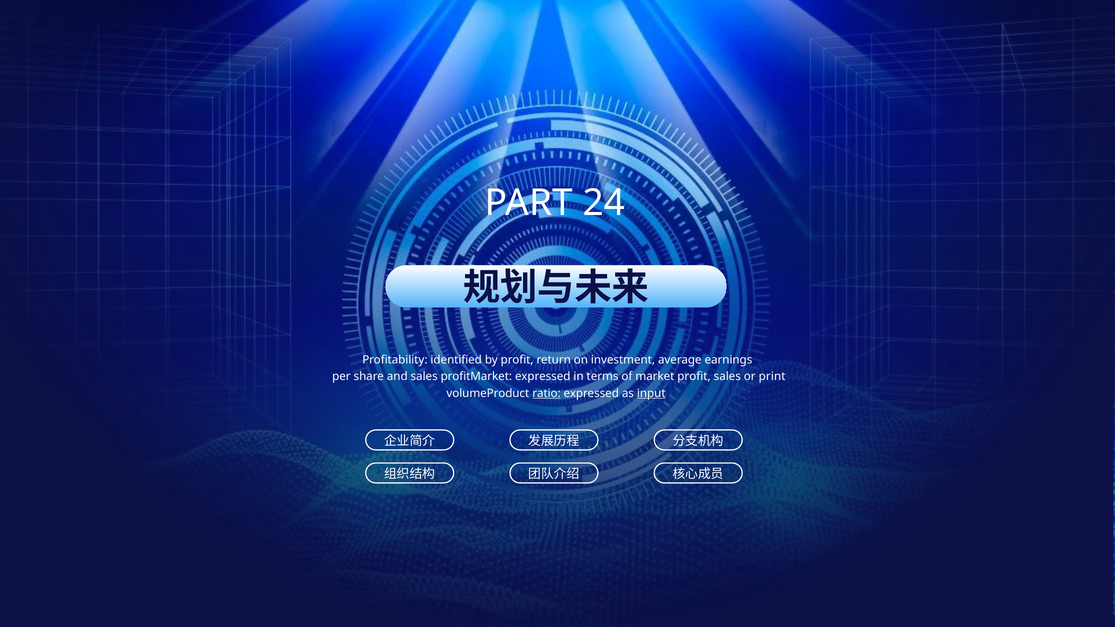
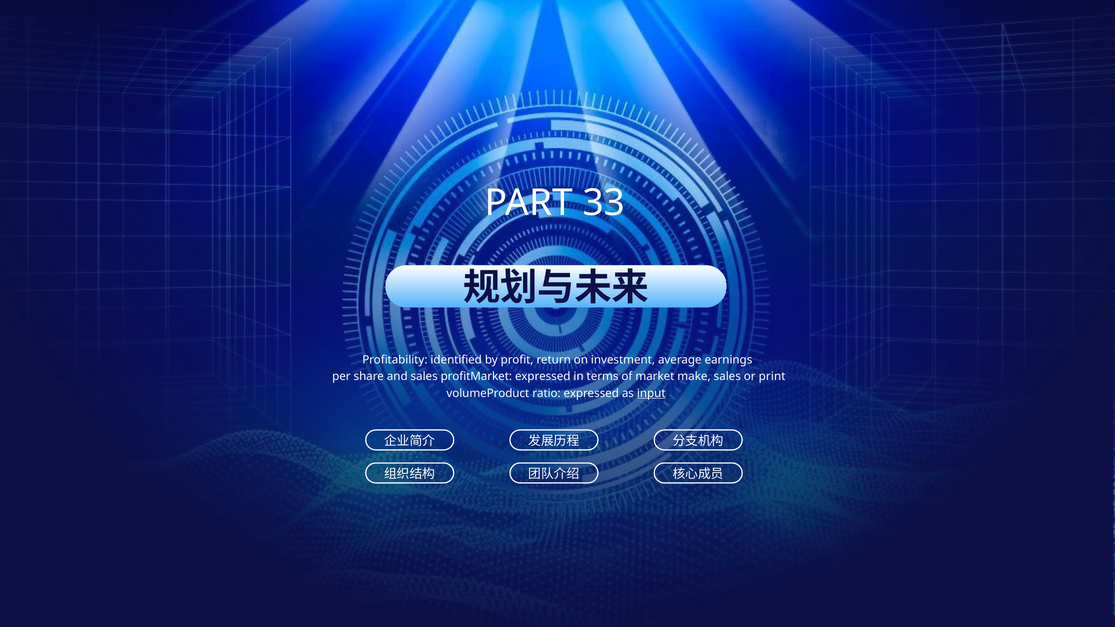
24: 24 -> 33 (604, 203)
market profit: profit -> make (694, 377)
ratio underline: present -> none (546, 393)
